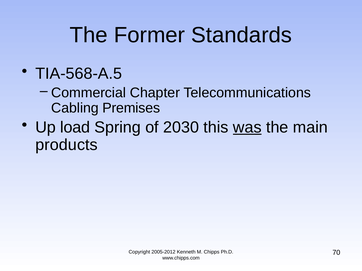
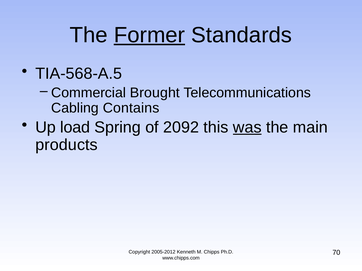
Former underline: none -> present (149, 35)
Chapter: Chapter -> Brought (155, 93)
Premises: Premises -> Contains (131, 108)
2030: 2030 -> 2092 (181, 128)
